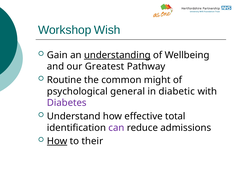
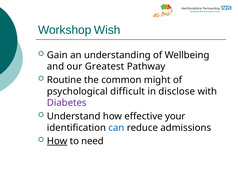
understanding underline: present -> none (117, 55)
general: general -> difficult (128, 92)
diabetic: diabetic -> disclose (177, 92)
total: total -> your (175, 117)
can colour: purple -> blue (116, 128)
their: their -> need (92, 141)
